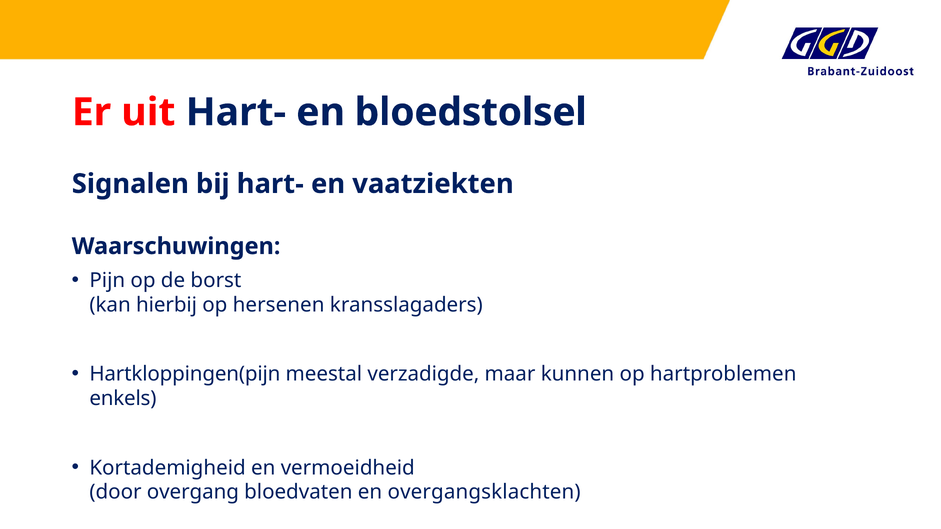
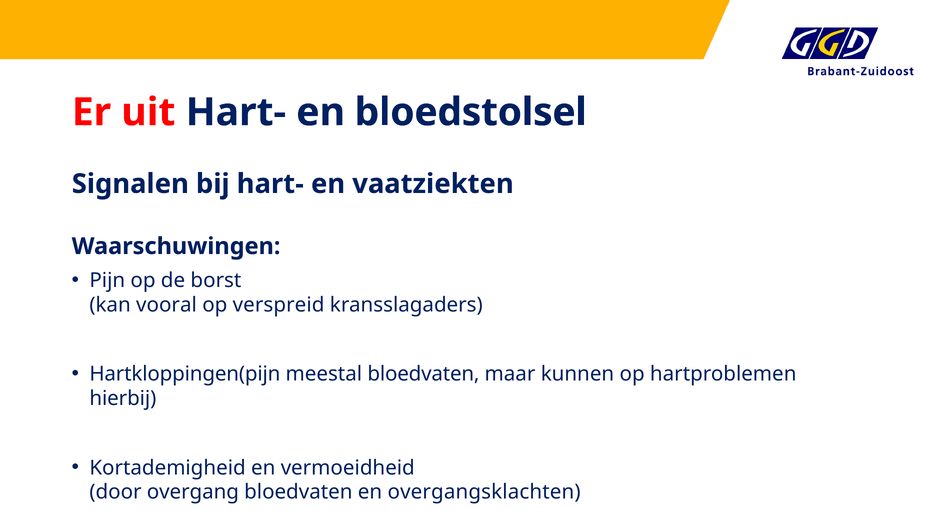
hierbij: hierbij -> vooral (166, 305)
hersenen: hersenen -> verspreid (279, 305)
meestal verzadigde: verzadigde -> bloedvaten (423, 374)
enkels: enkels -> hierbij (123, 399)
